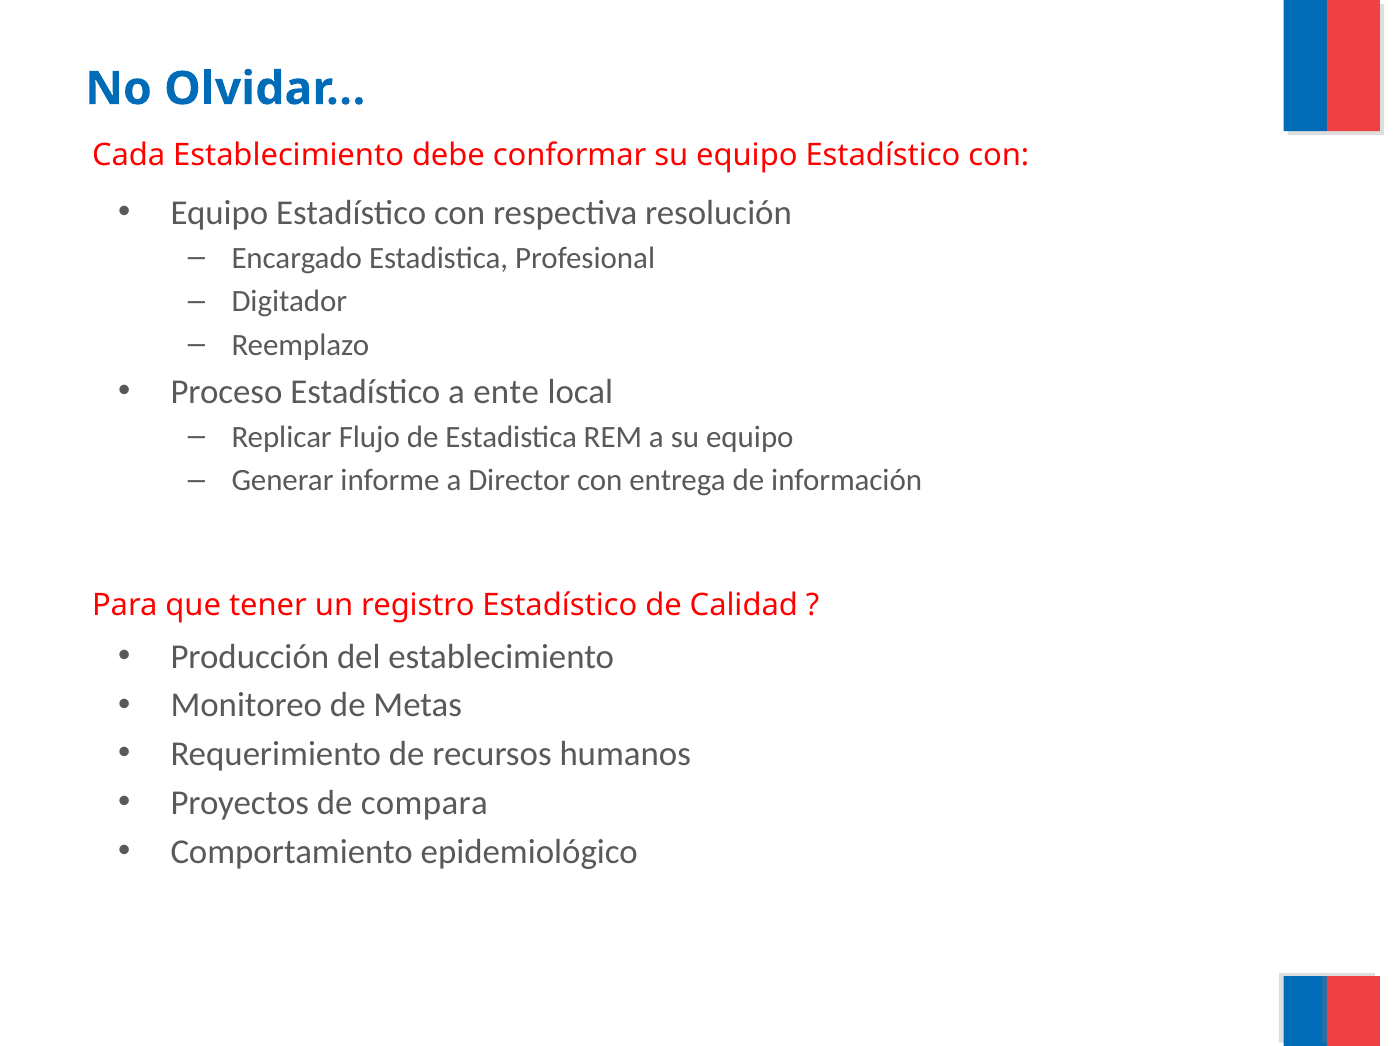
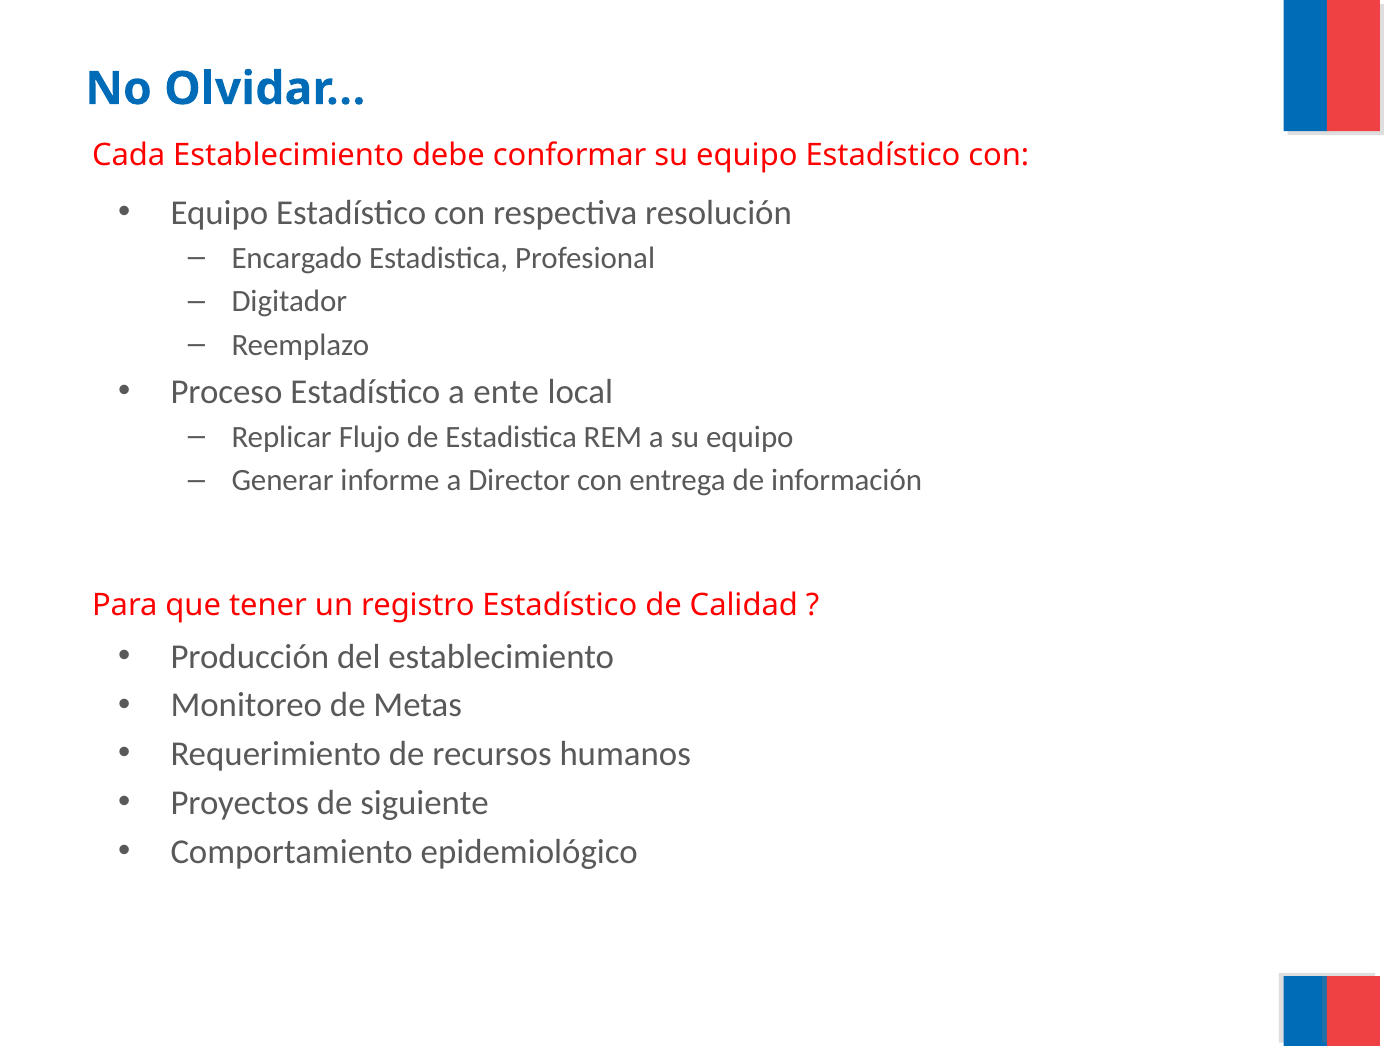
compara: compara -> siguiente (425, 803)
